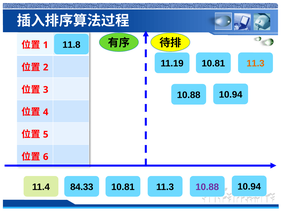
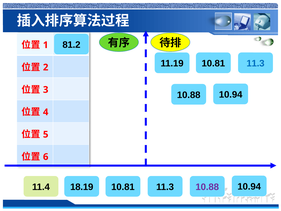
11.8: 11.8 -> 81.2 (71, 45)
11.3 colour: orange -> blue (255, 63)
84.33: 84.33 -> 18.19 (82, 187)
